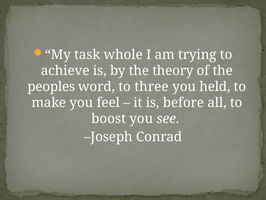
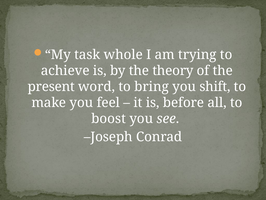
peoples: peoples -> present (51, 86)
three: three -> bring (152, 86)
held: held -> shift (215, 86)
